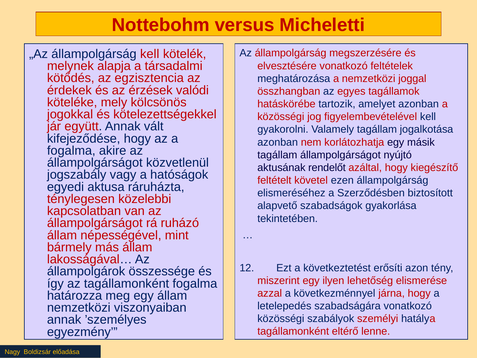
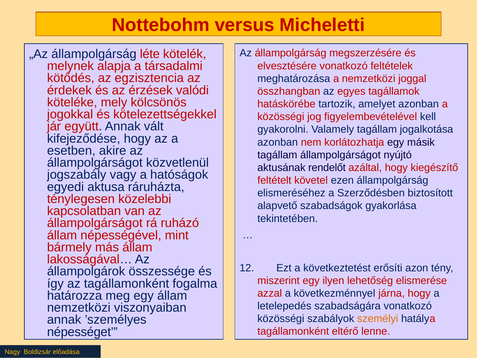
állampolgárság kell: kell -> léte (150, 54)
fogalma: fogalma -> esetben (71, 151)
személyi colour: red -> orange (378, 319)
egyezmény: egyezmény -> népességet (82, 332)
